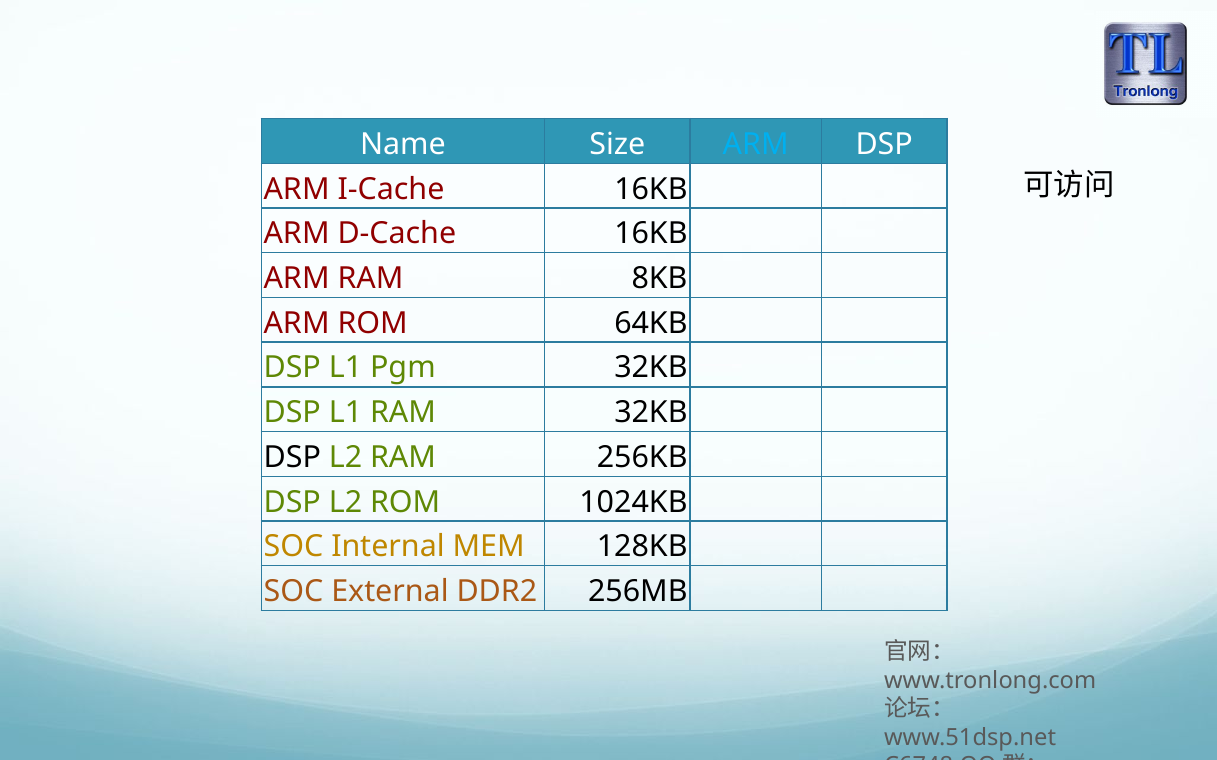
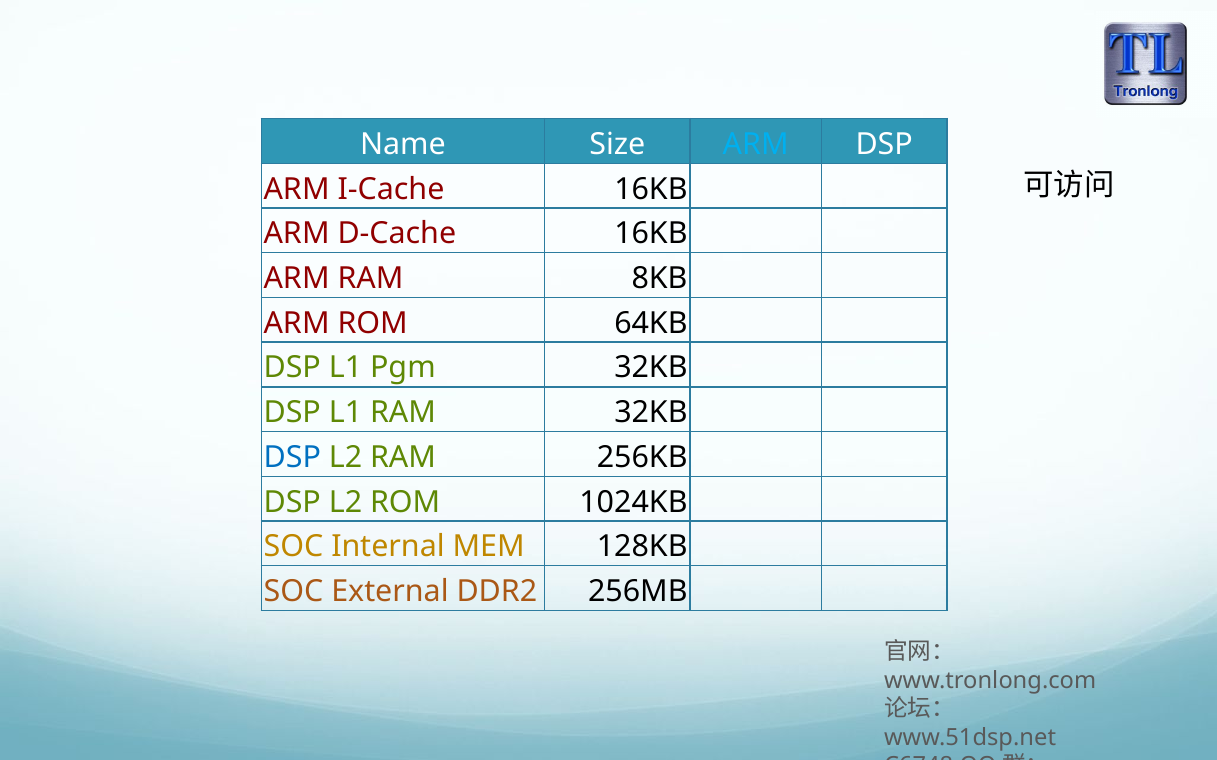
DSP colour: black -> blue (292, 458)
